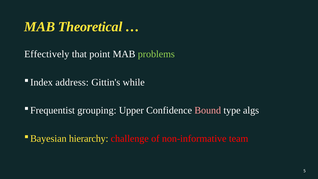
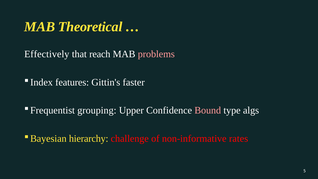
point: point -> reach (100, 54)
problems colour: light green -> pink (156, 54)
address: address -> features (72, 82)
while: while -> faster (134, 82)
team: team -> rates (239, 138)
